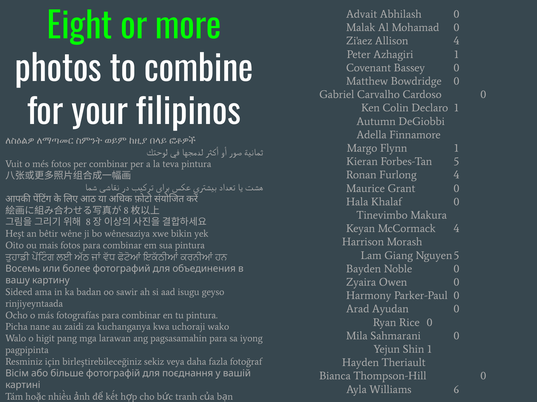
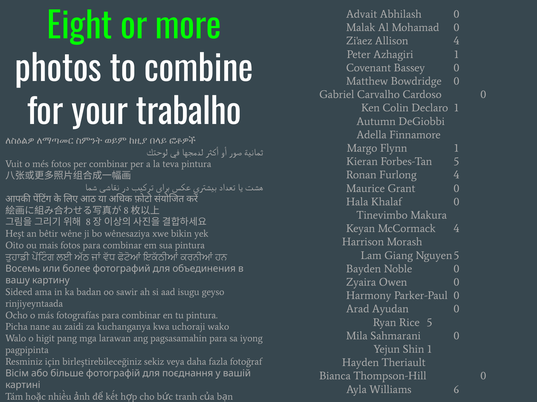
filipinos: filipinos -> trabalho (189, 113)
Rice 0: 0 -> 5 (430, 323)
